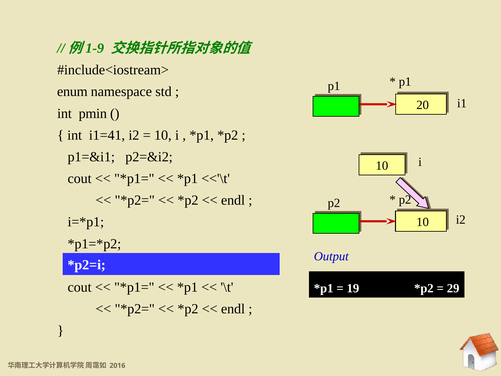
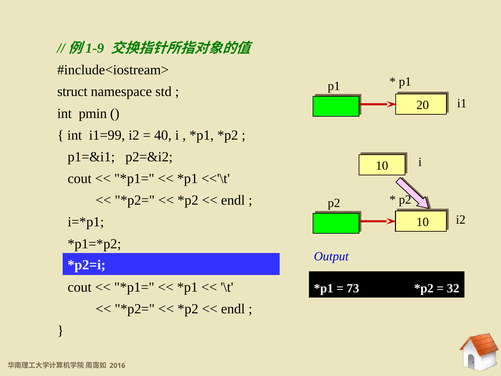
enum: enum -> struct (72, 92)
i1=41: i1=41 -> i1=99 (107, 135)
10: 10 -> 40 (163, 135)
19: 19 -> 73 (353, 288)
29: 29 -> 32 (453, 288)
